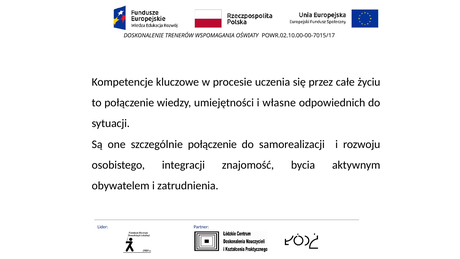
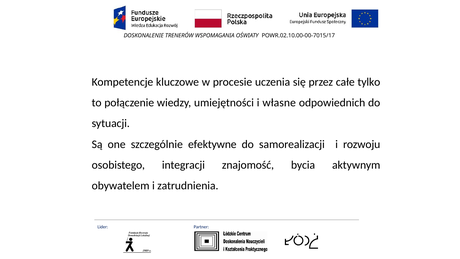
życiu: życiu -> tylko (369, 82)
szczególnie połączenie: połączenie -> efektywne (212, 144)
